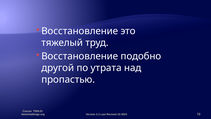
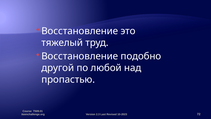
утрата: утрата -> любой (106, 68)
